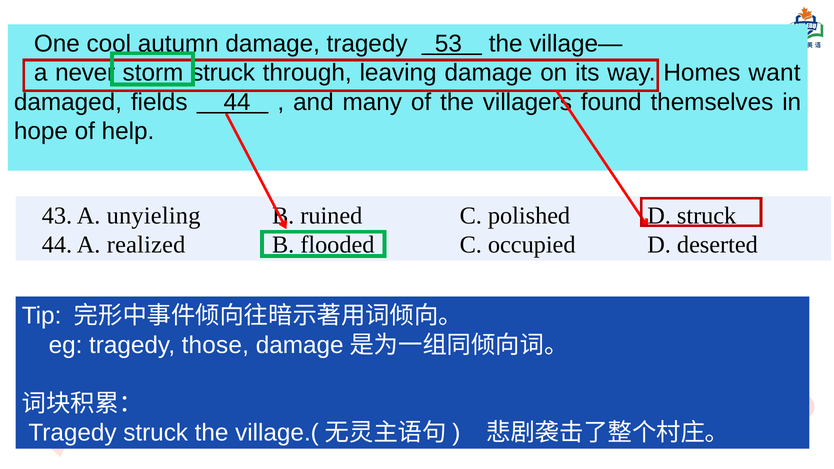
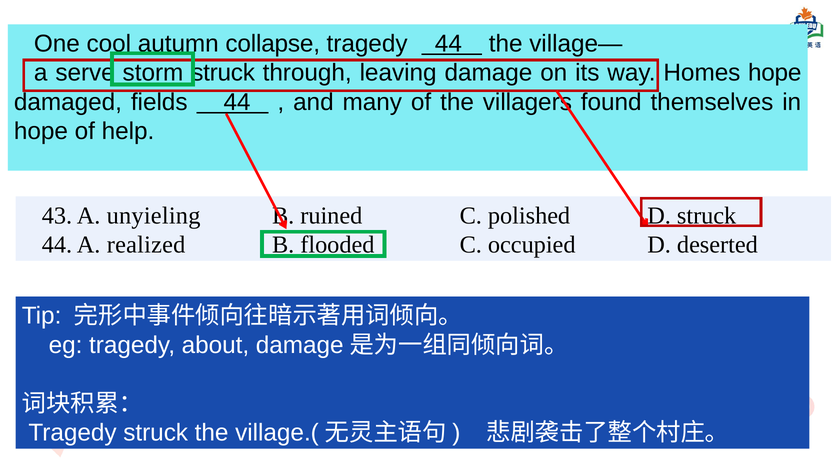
damage: damage -> collapse (273, 44)
tragedy 53: 53 -> 44 (448, 44)
never: never -> serve (85, 73)
Homes want: want -> hope (775, 73)
those: those -> about (215, 345)
